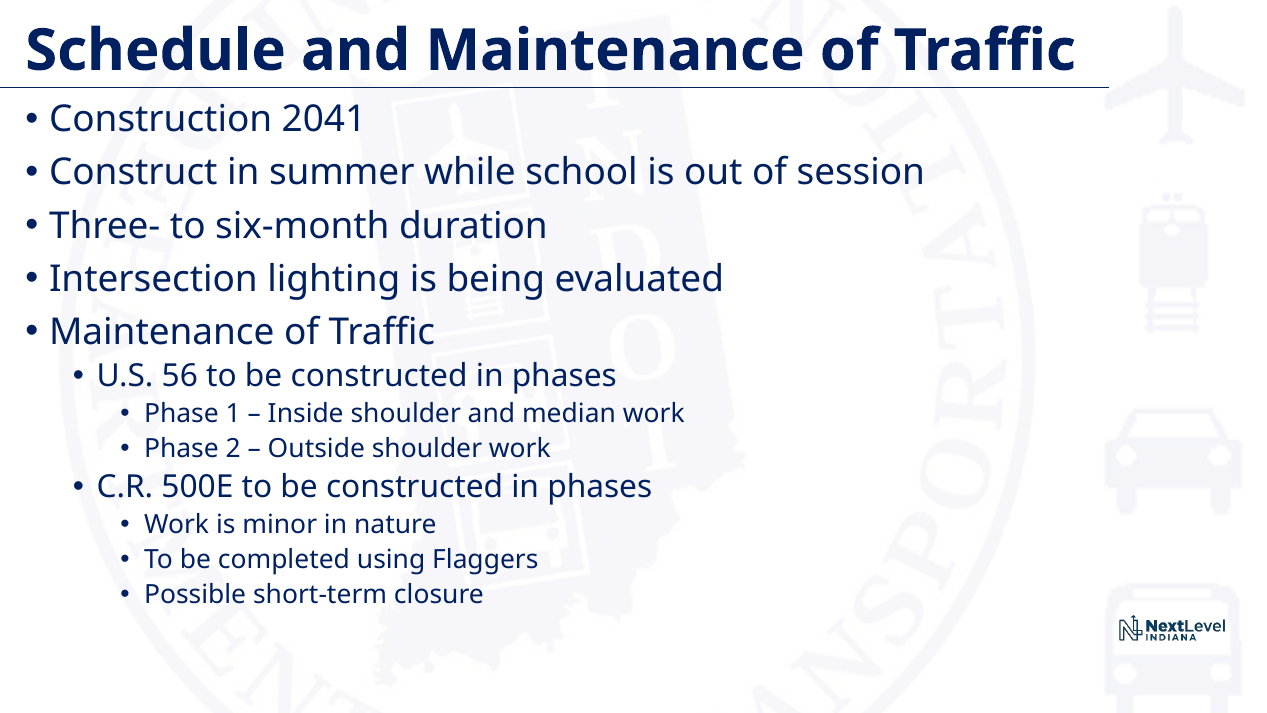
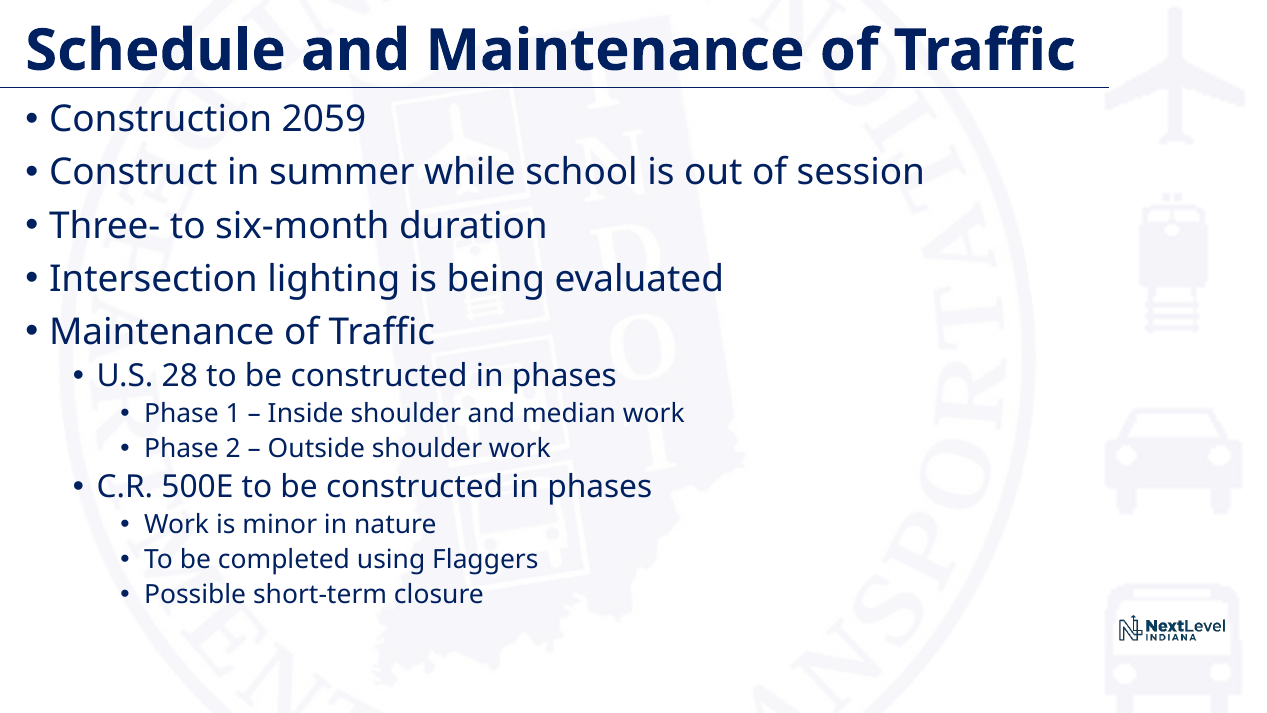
2041: 2041 -> 2059 (324, 120)
56: 56 -> 28 (180, 376)
